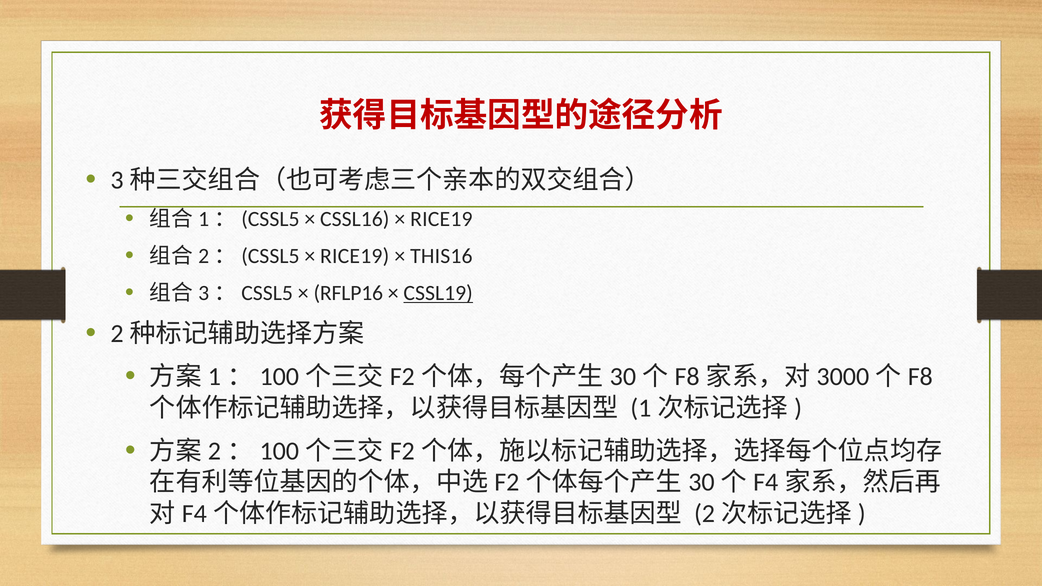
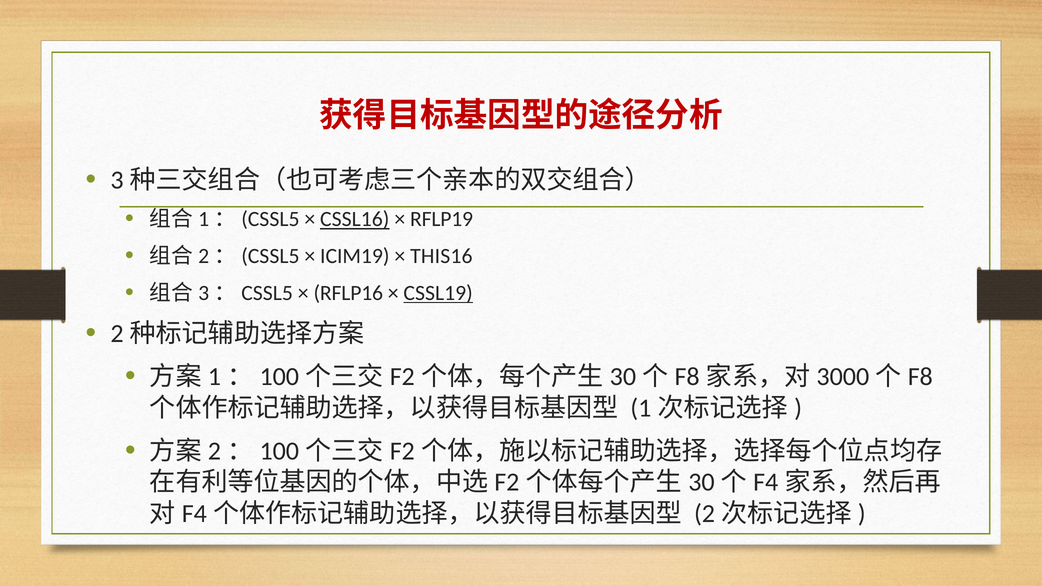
CSSL16 underline: none -> present (355, 219)
RICE19: RICE19 -> RFLP19 (442, 219)
RICE19: RICE19 -> ICIM19 (355, 256)
